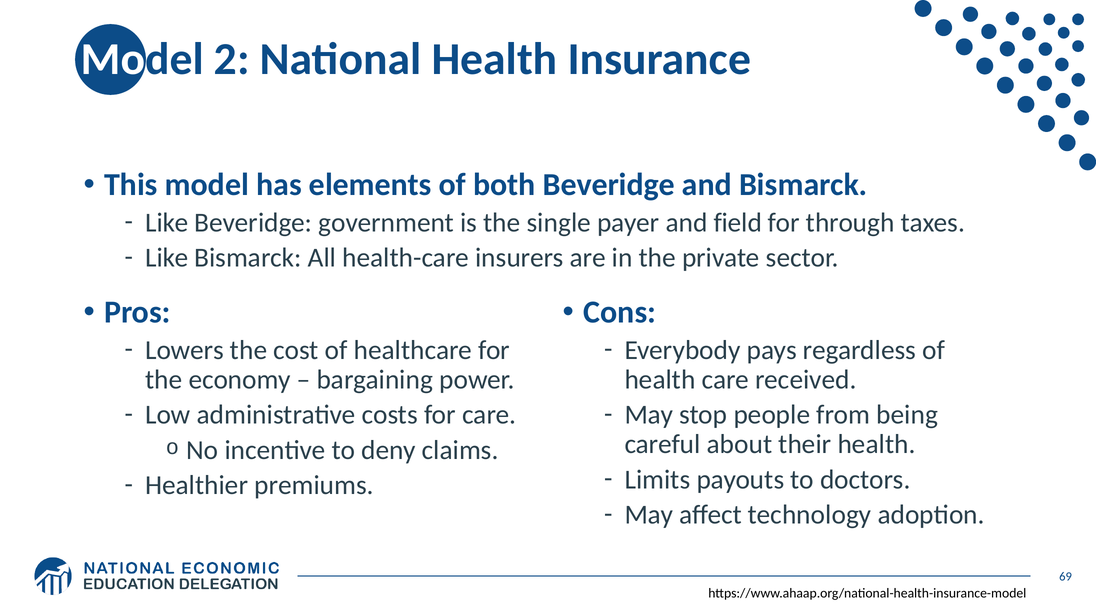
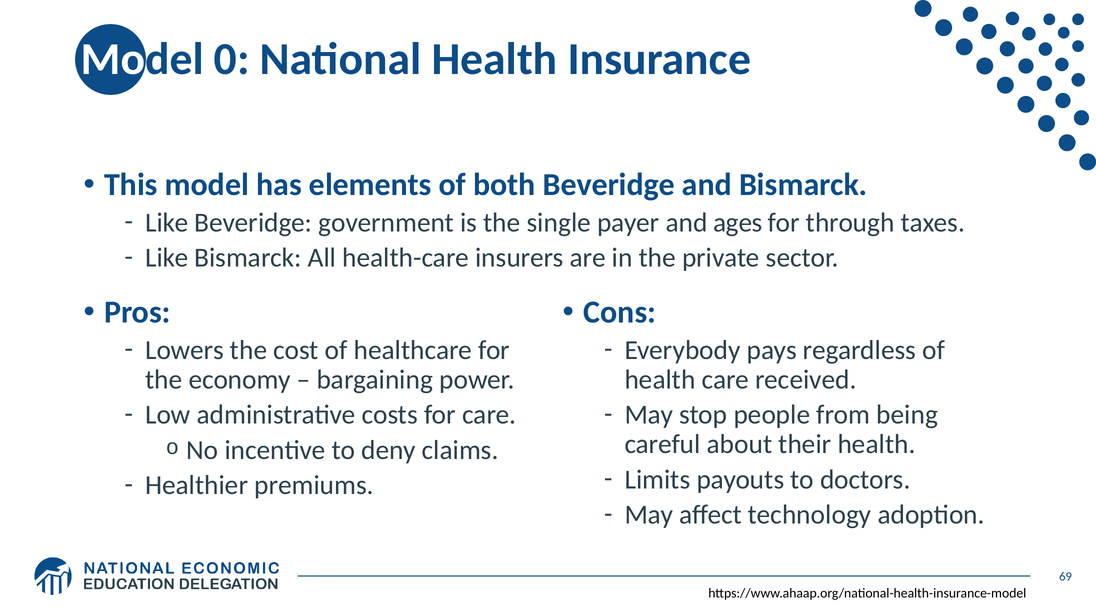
2: 2 -> 0 (232, 59)
field: field -> ages (738, 223)
